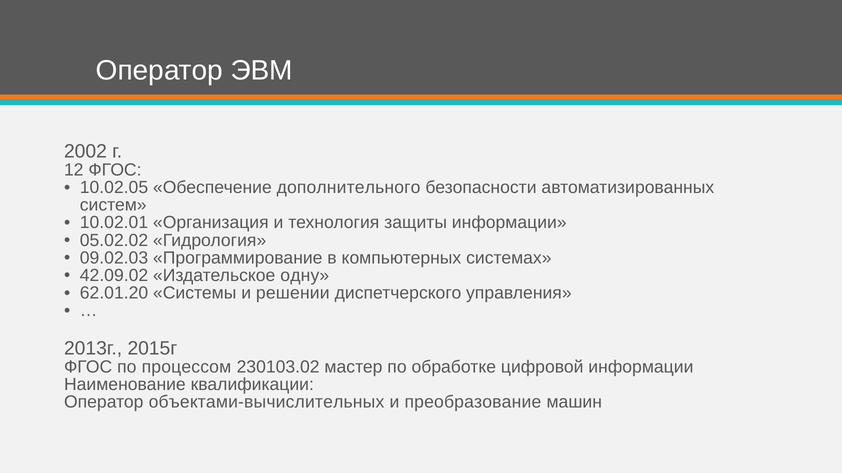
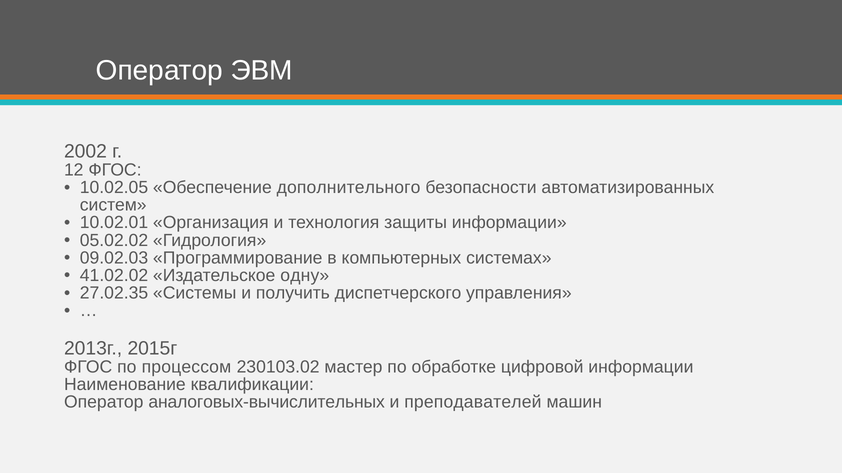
42.09.02: 42.09.02 -> 41.02.02 (114, 276)
62.01.20: 62.01.20 -> 27.02.35 (114, 293)
решении: решении -> получить (293, 293)
объектами-вычислительных: объектами-вычислительных -> аналоговых-вычислительных (267, 403)
преобразование: преобразование -> преподавателей (473, 403)
